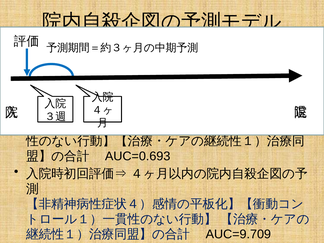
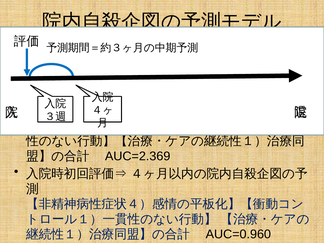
AUC=0.693: AUC=0.693 -> AUC=2.369 (138, 156)
AUC=9.709: AUC=9.709 -> AUC=0.960 (238, 234)
